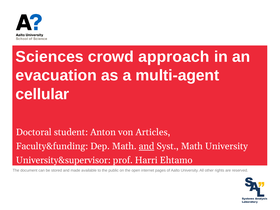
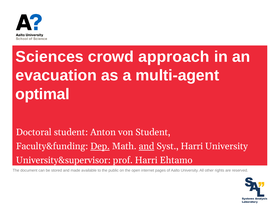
cellular: cellular -> optimal (42, 94)
von Articles: Articles -> Student (153, 132)
Dep underline: none -> present (100, 146)
Syst Math: Math -> Harri (192, 146)
